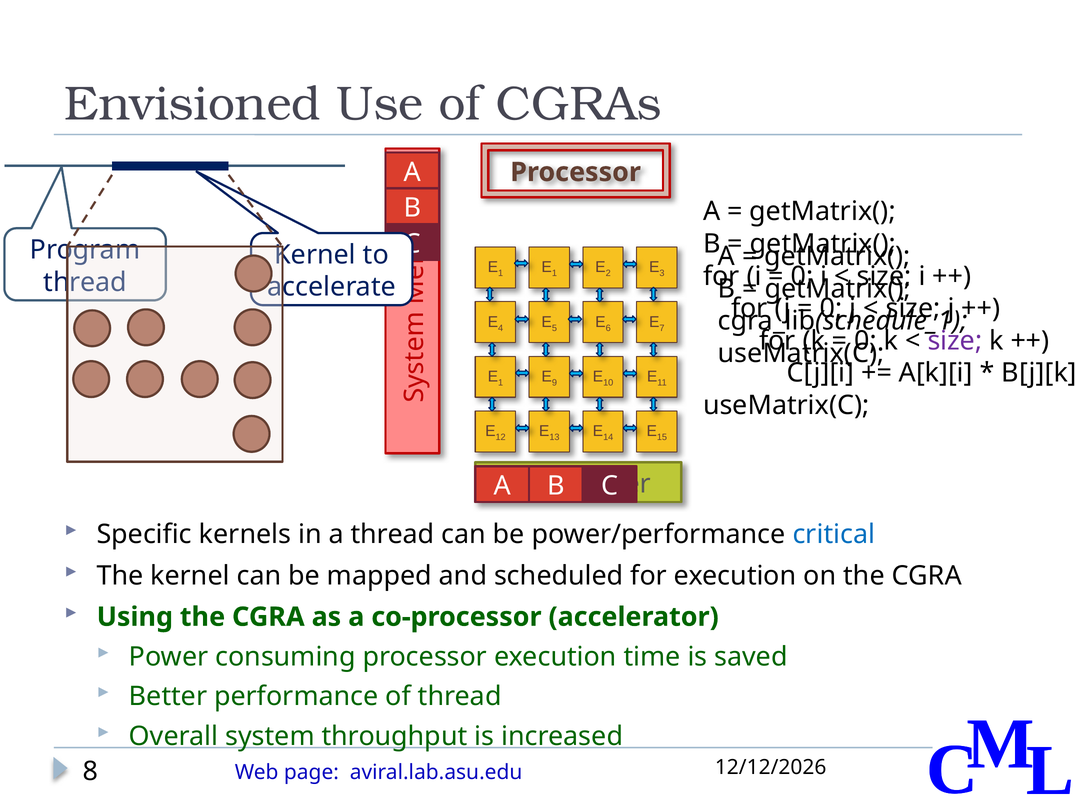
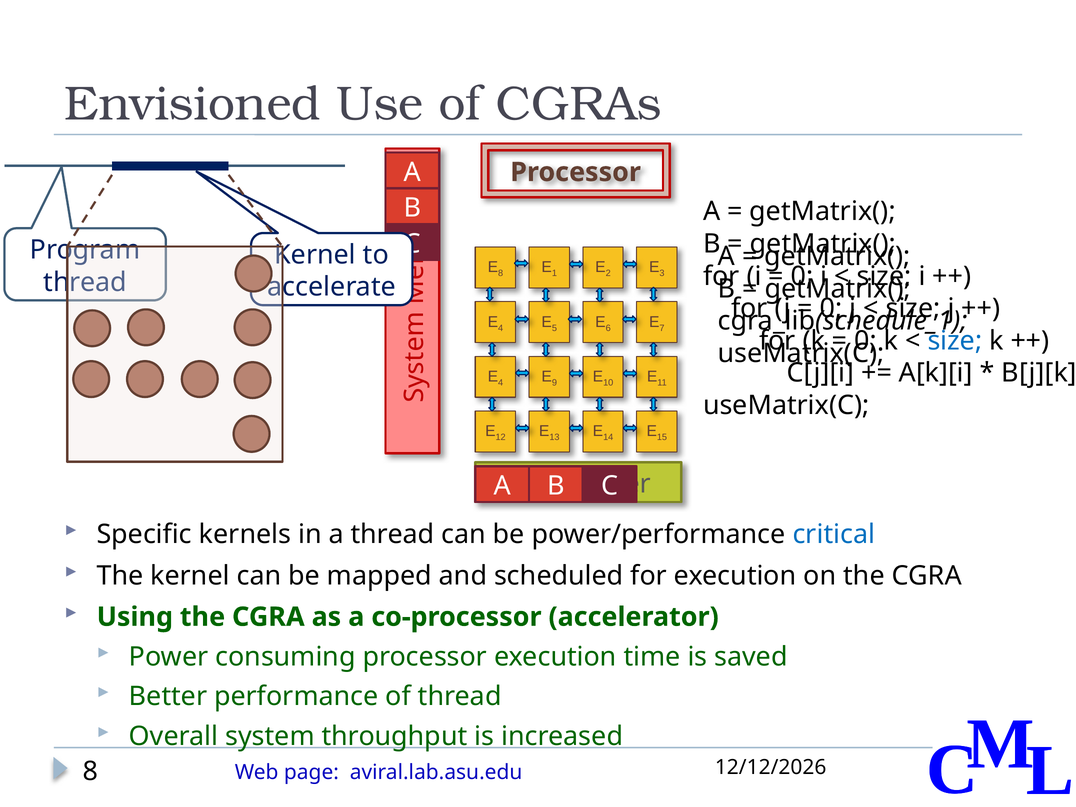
1: 1 -> 8 (501, 273)
size colour: purple -> blue (955, 341)
1: 1 -> 4 (501, 383)
